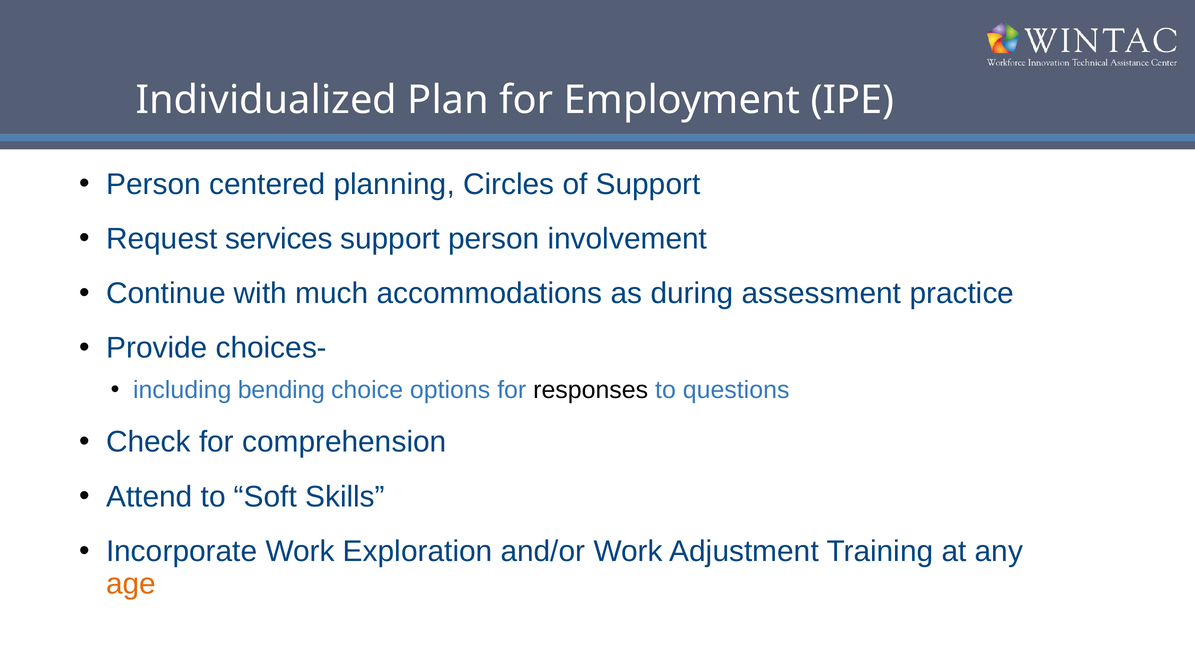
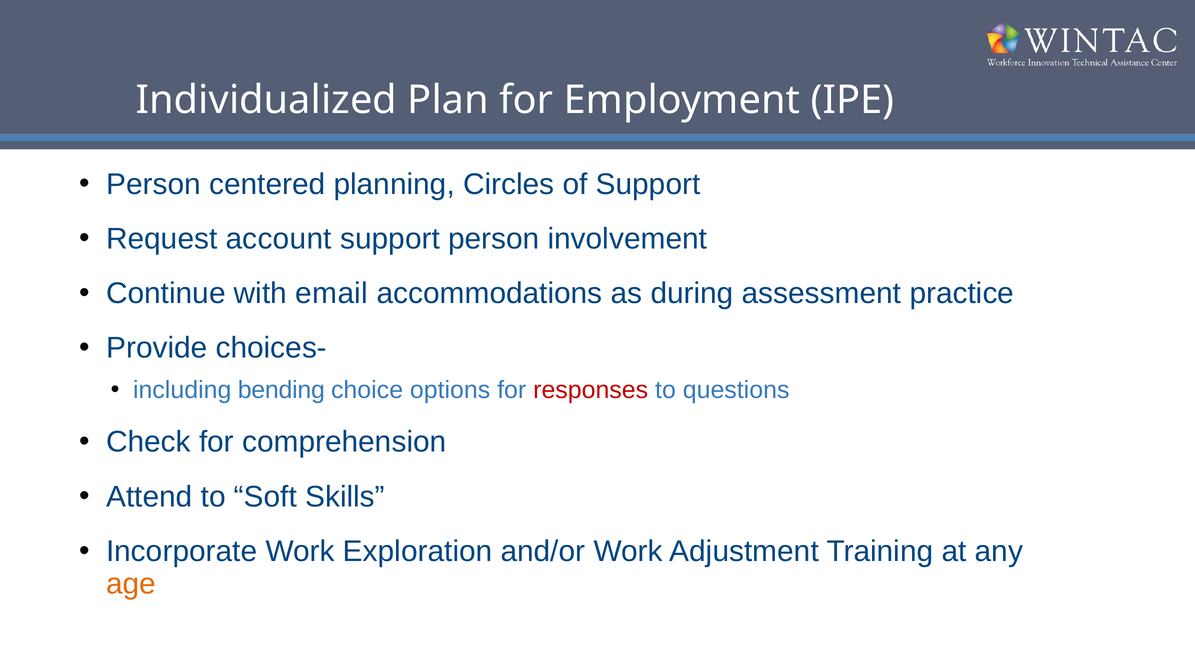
services: services -> account (279, 239)
much: much -> email (332, 294)
responses colour: black -> red (591, 390)
